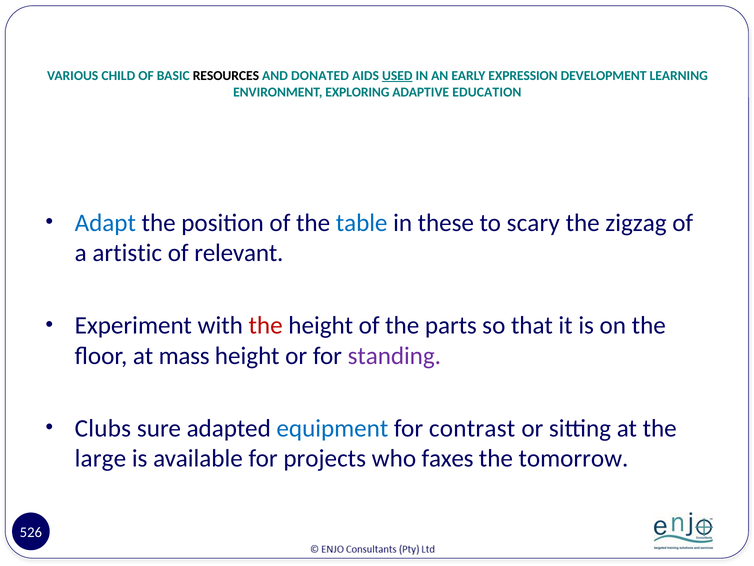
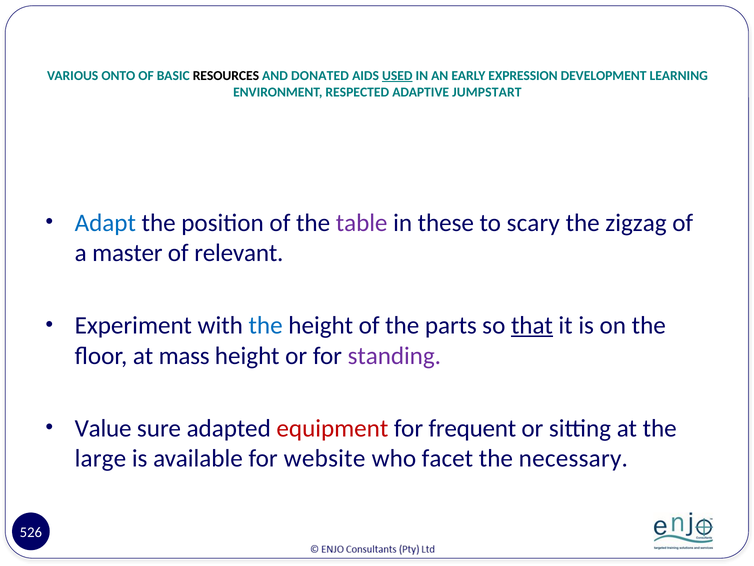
CHILD: CHILD -> ONTO (118, 76)
EXPLORING: EXPLORING -> RESPECTED (357, 92)
EDUCATION: EDUCATION -> JUMPSTART (487, 92)
table colour: blue -> purple (362, 223)
artistic: artistic -> master (127, 253)
the colour: red -> blue (266, 325)
that underline: none -> present (532, 325)
Clubs: Clubs -> Value (103, 428)
equipment colour: blue -> red (332, 428)
contrast: contrast -> frequent (472, 428)
projects: projects -> website (325, 458)
faxes: faxes -> facet (447, 458)
tomorrow: tomorrow -> necessary (573, 458)
